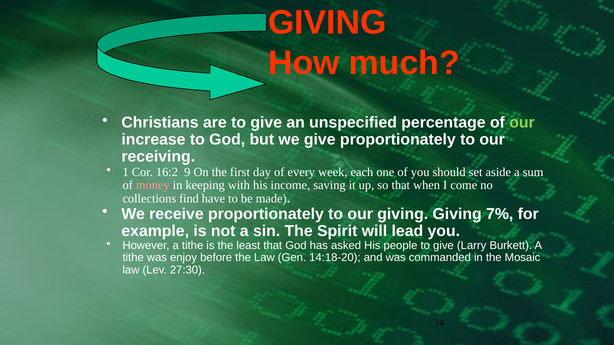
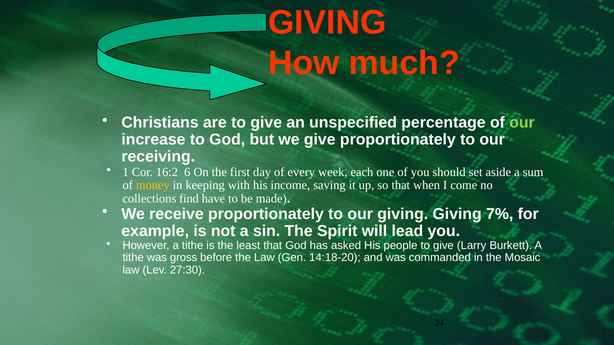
9: 9 -> 6 (187, 172)
money colour: pink -> yellow (153, 186)
enjoy: enjoy -> gross (184, 258)
